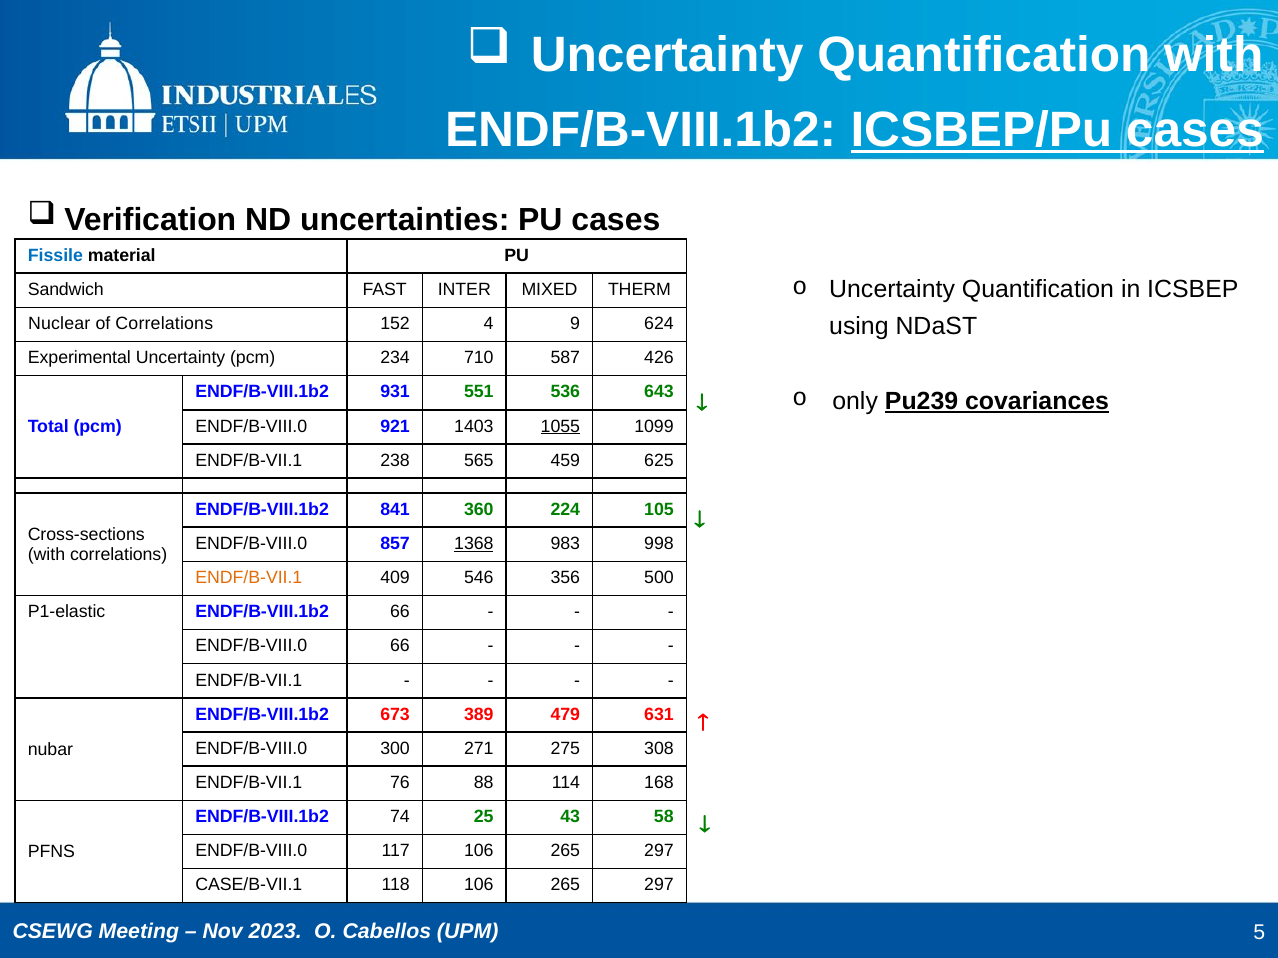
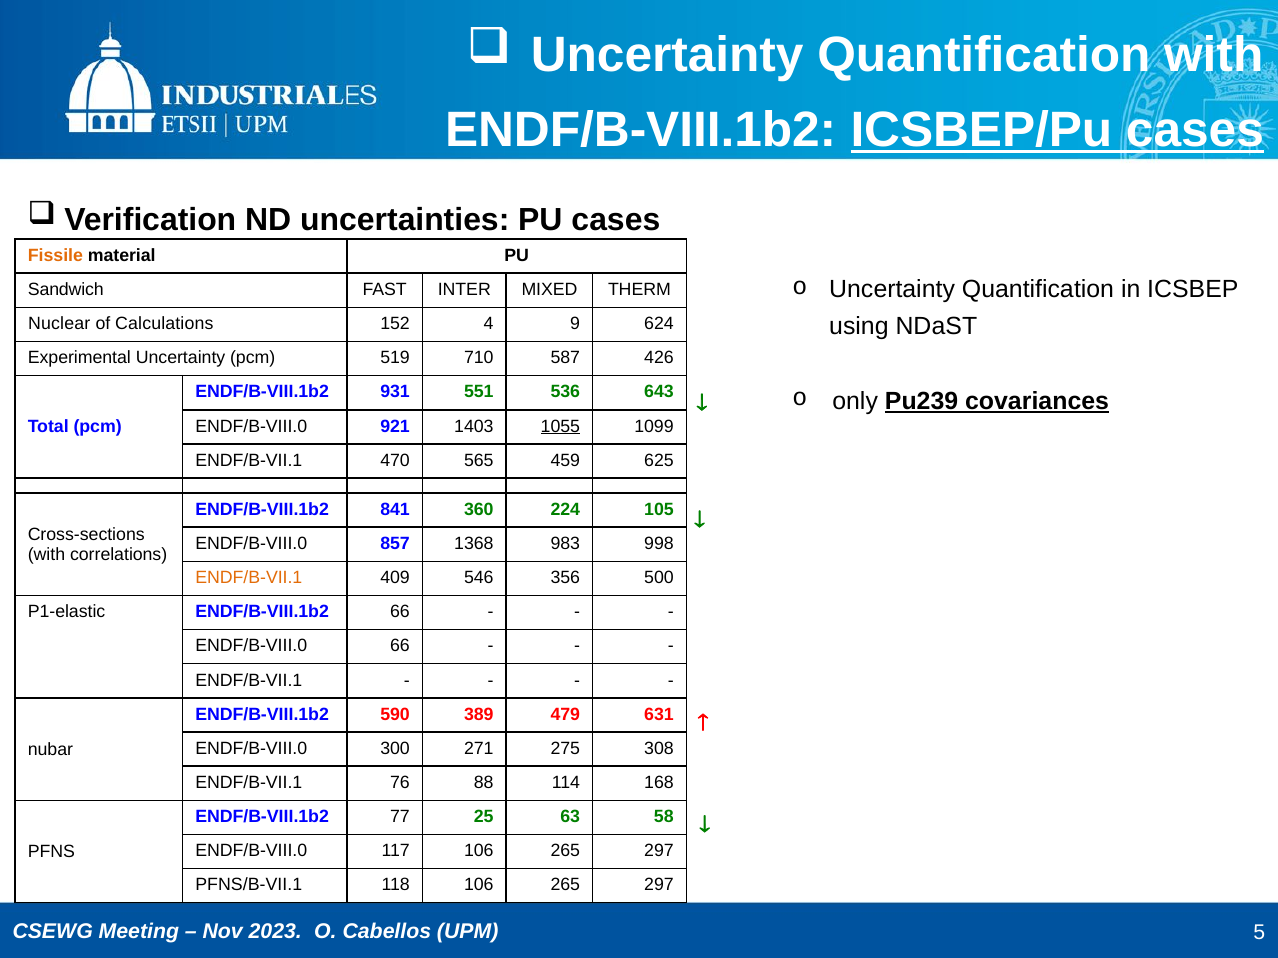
Fissile colour: blue -> orange (55, 256)
of Correlations: Correlations -> Calculations (164, 324)
234: 234 -> 519 (395, 358)
238: 238 -> 470 (395, 461)
1368 underline: present -> none (474, 544)
673: 673 -> 590 (395, 715)
74: 74 -> 77 (400, 817)
43: 43 -> 63 (570, 817)
CASE/B-VII.1: CASE/B-VII.1 -> PFNS/B-VII.1 (249, 886)
